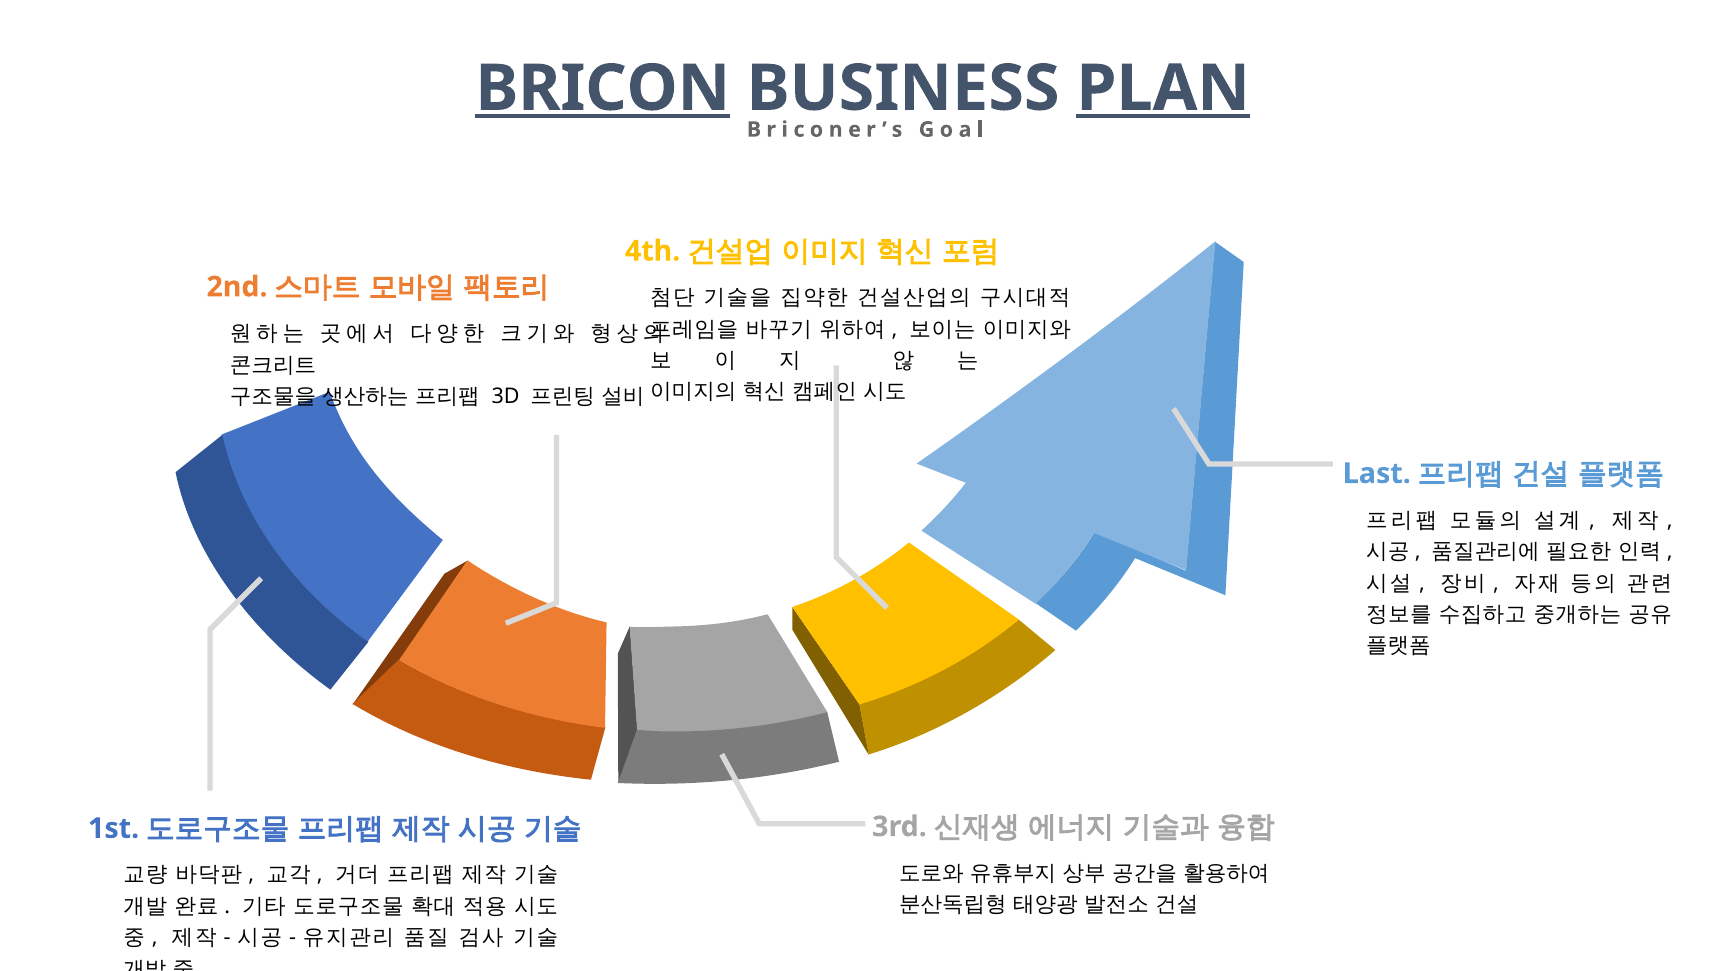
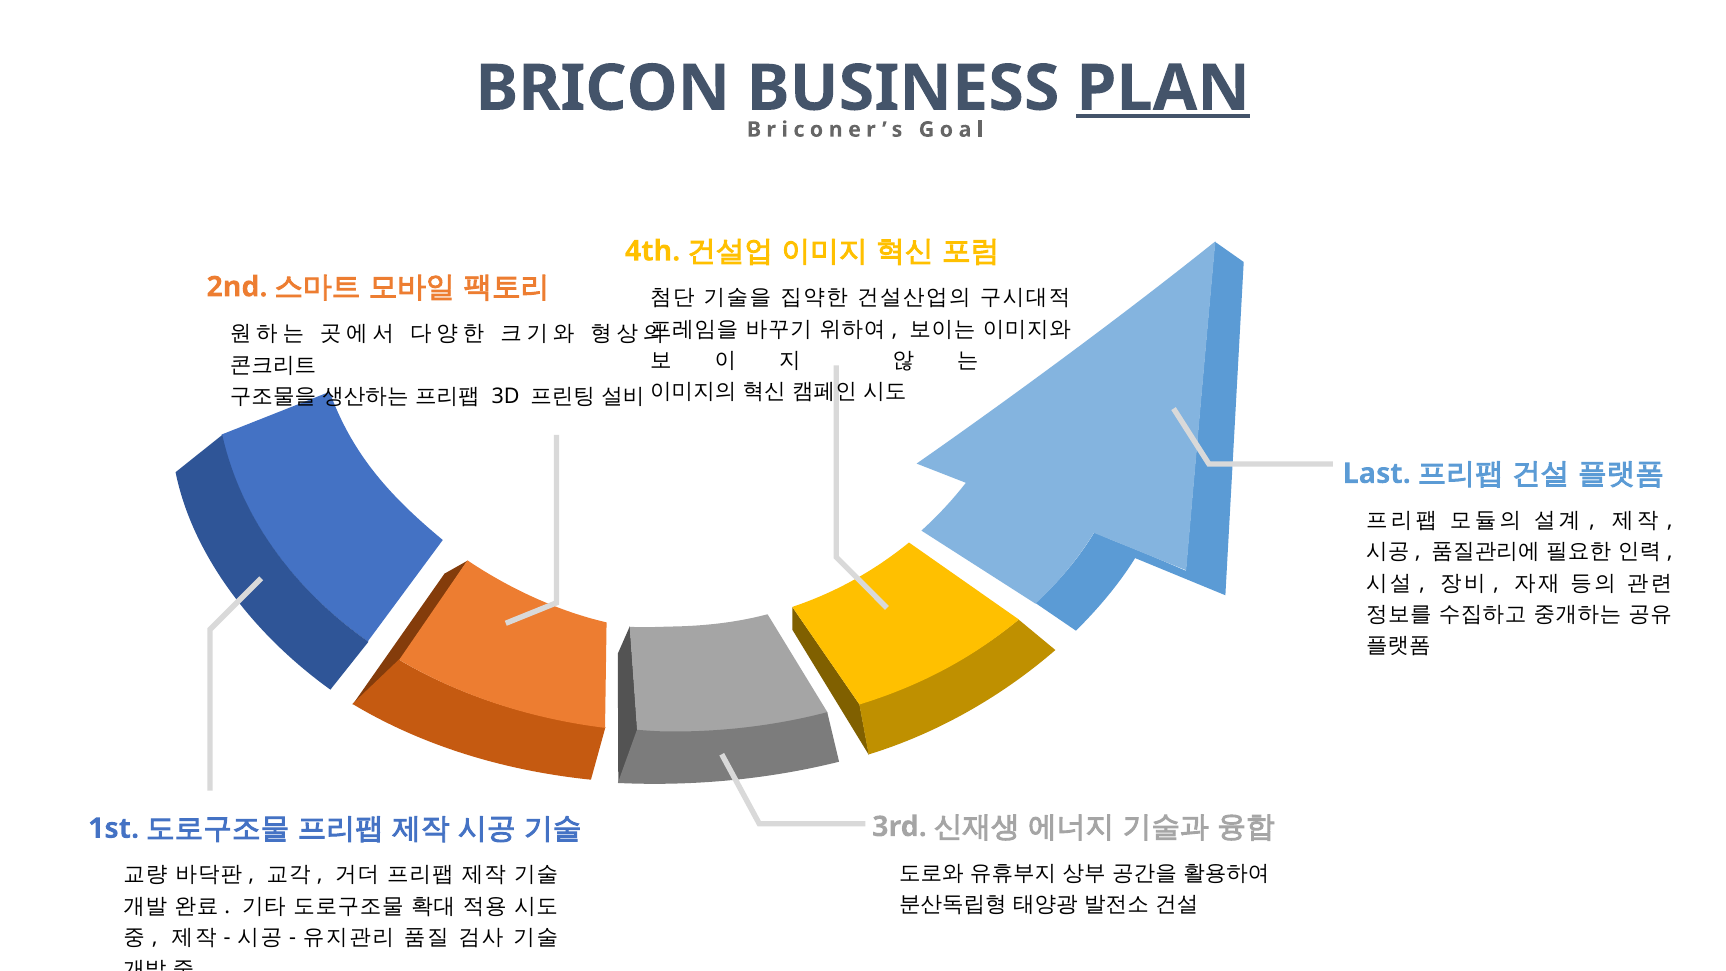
BRICON underline: present -> none (603, 89)
